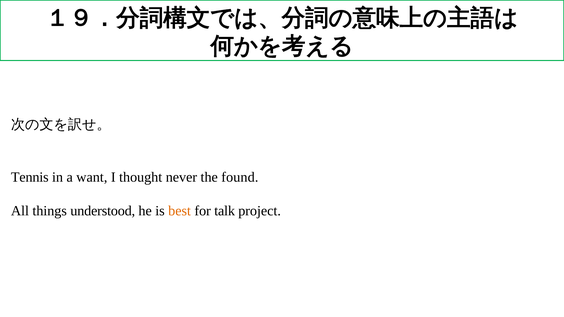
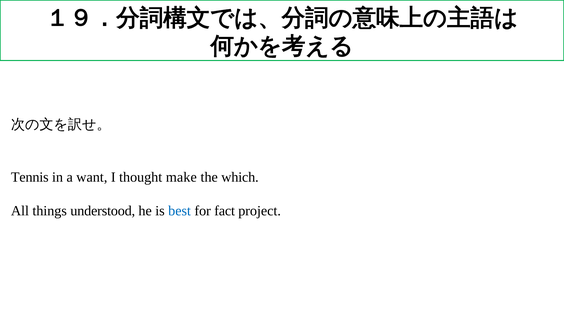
never: never -> make (181, 177)
found: found -> which (240, 177)
best colour: orange -> blue (180, 211)
talk: talk -> fact (225, 211)
